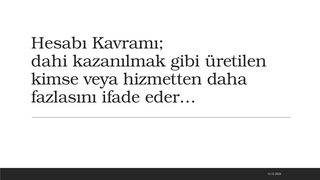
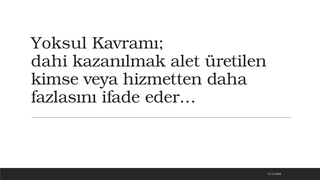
Hesabı: Hesabı -> Yoksul (59, 43)
gibi: gibi -> alet (185, 61)
